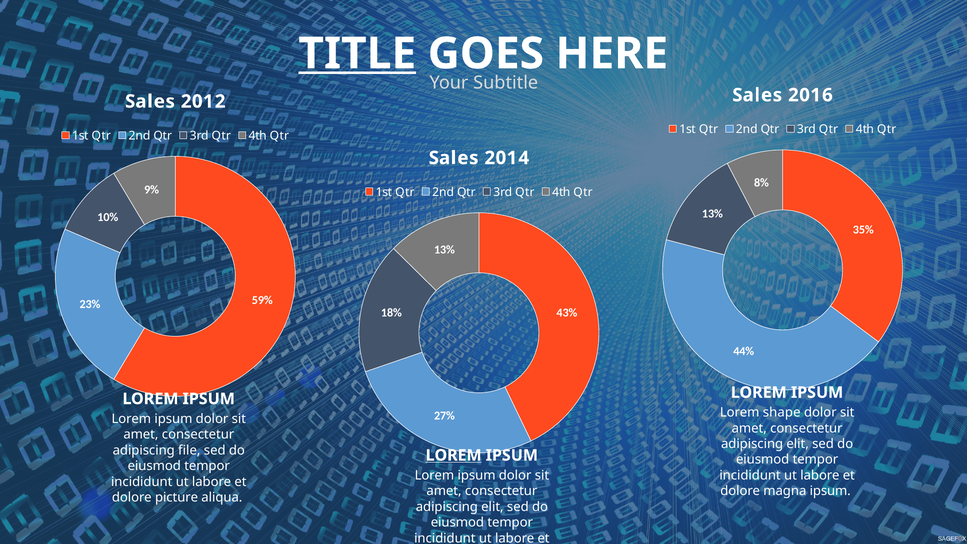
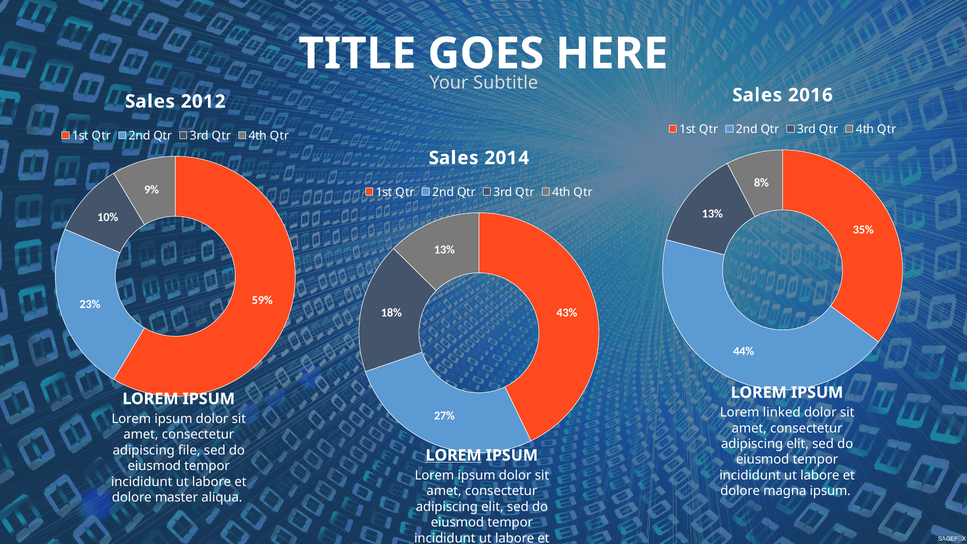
TITLE underline: present -> none (357, 54)
shape: shape -> linked (782, 412)
picture: picture -> master (177, 497)
